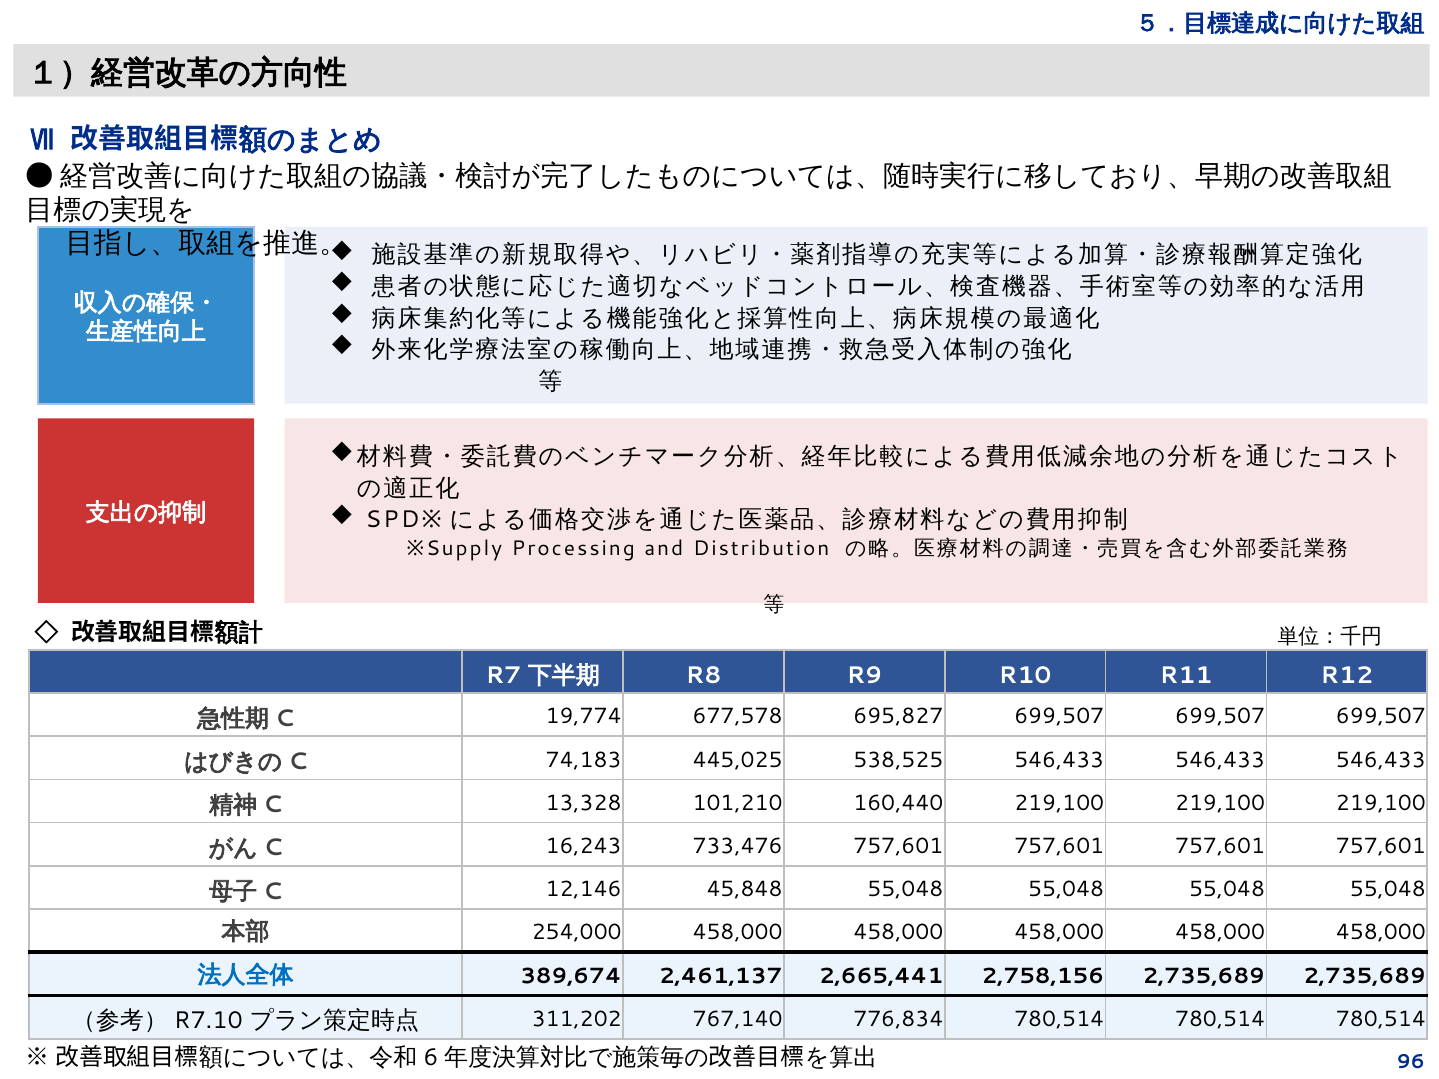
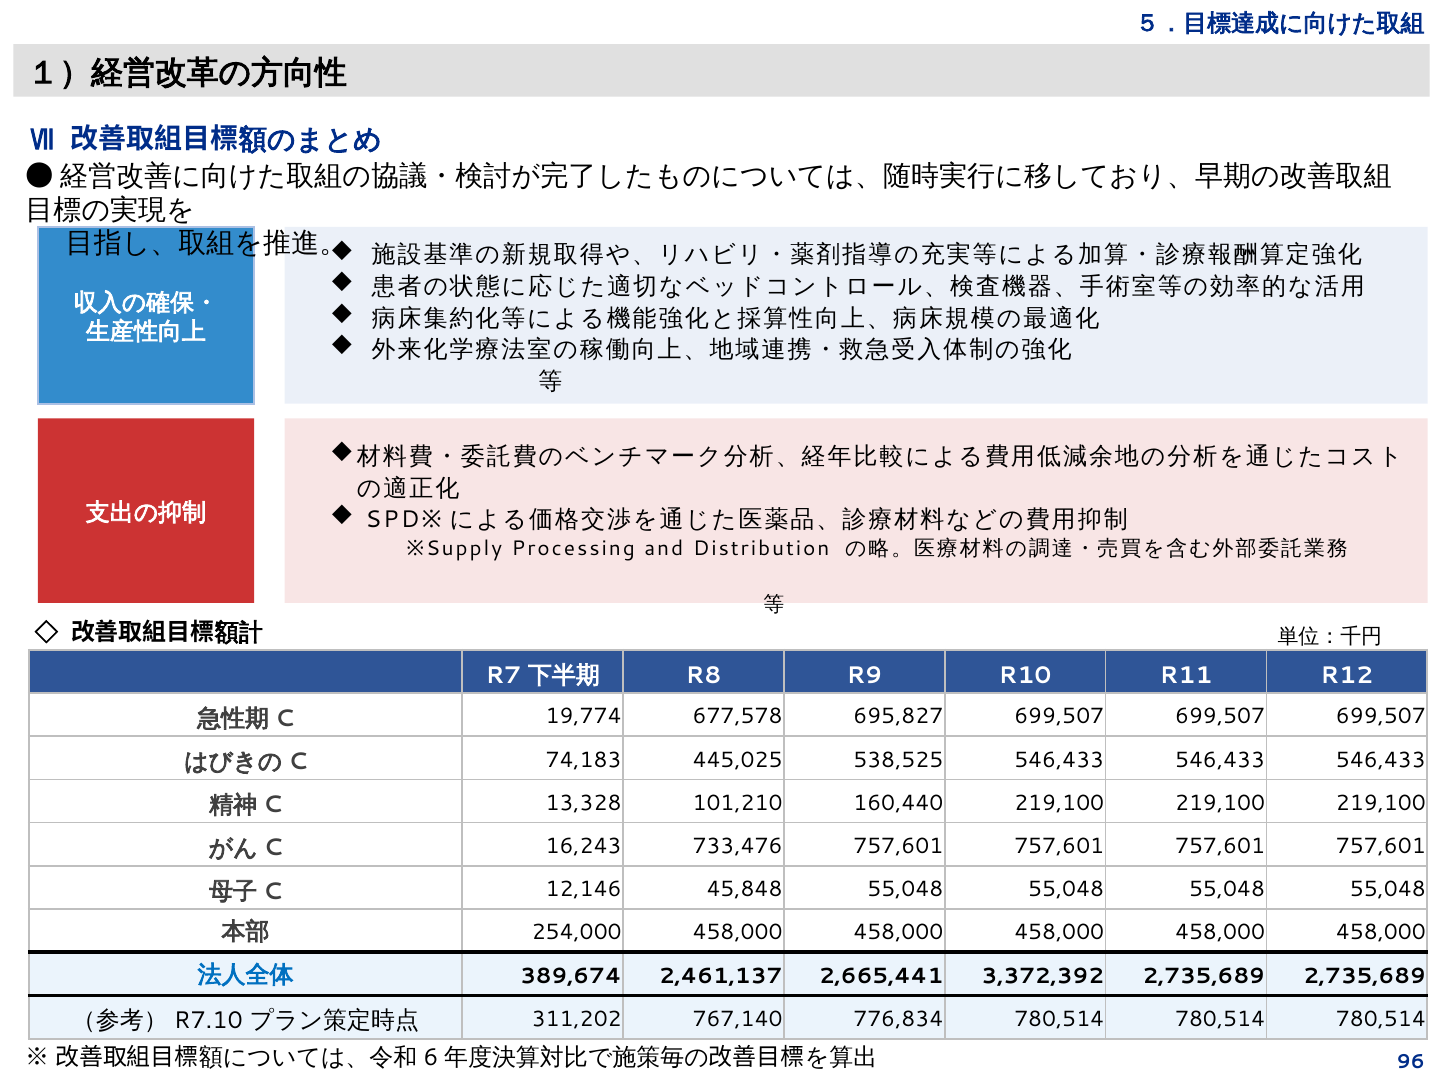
2,758,156: 2,758,156 -> 3,372,392 (1043, 976)
